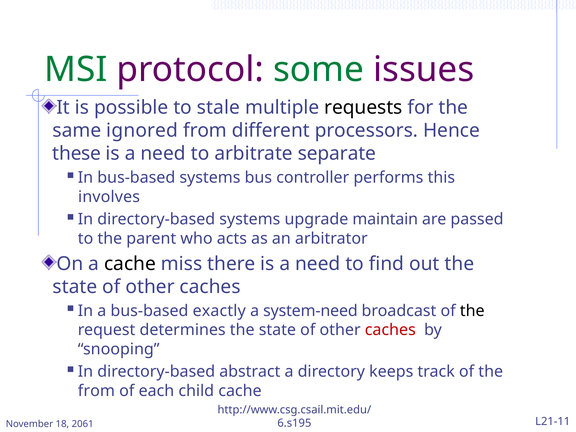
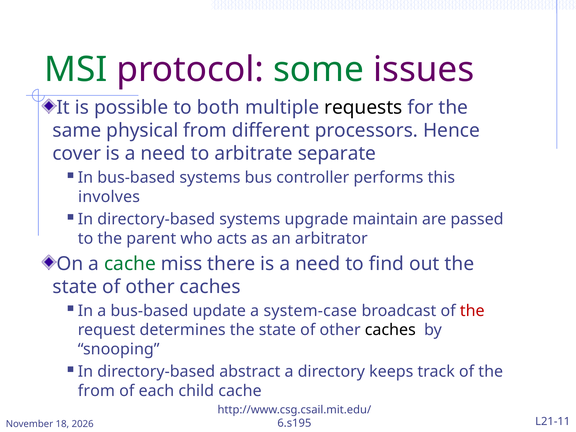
stale: stale -> both (218, 108)
ignored: ignored -> physical (142, 131)
these: these -> cover (77, 154)
cache colour: black -> green (130, 264)
exactly: exactly -> update (219, 311)
system-need: system-need -> system-case (310, 311)
the colour: black -> red (472, 311)
caches colour: red -> black (390, 330)
2061: 2061 -> 2026 (83, 424)
